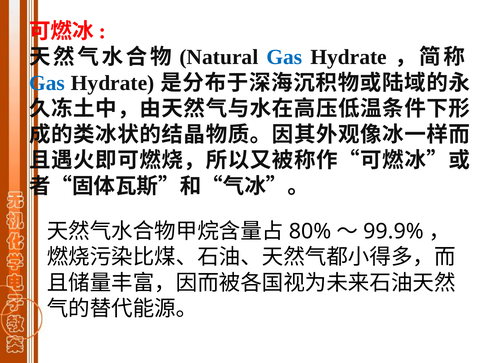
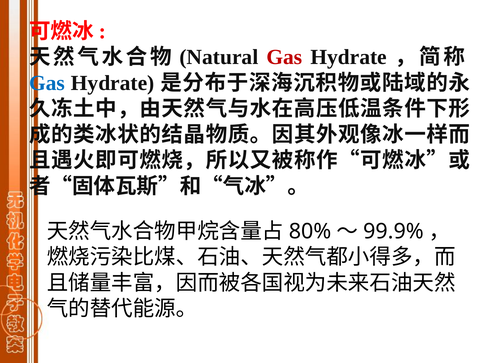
Gas colour: blue -> red (284, 57)
